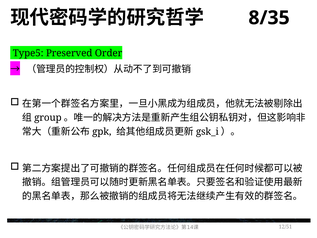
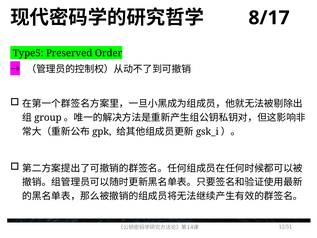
8/35: 8/35 -> 8/17 (269, 18)
